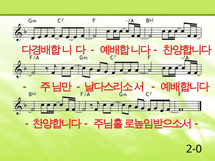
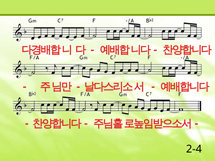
2-0: 2-0 -> 2-4 (194, 149)
